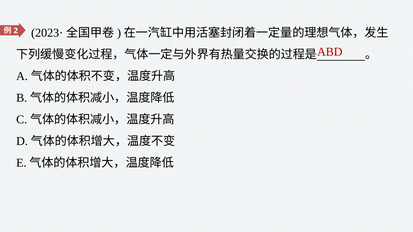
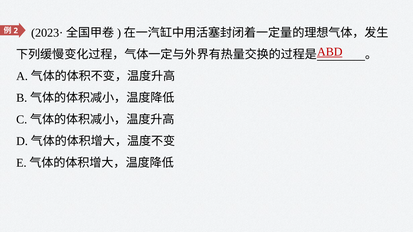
ABD underline: none -> present (330, 52)
